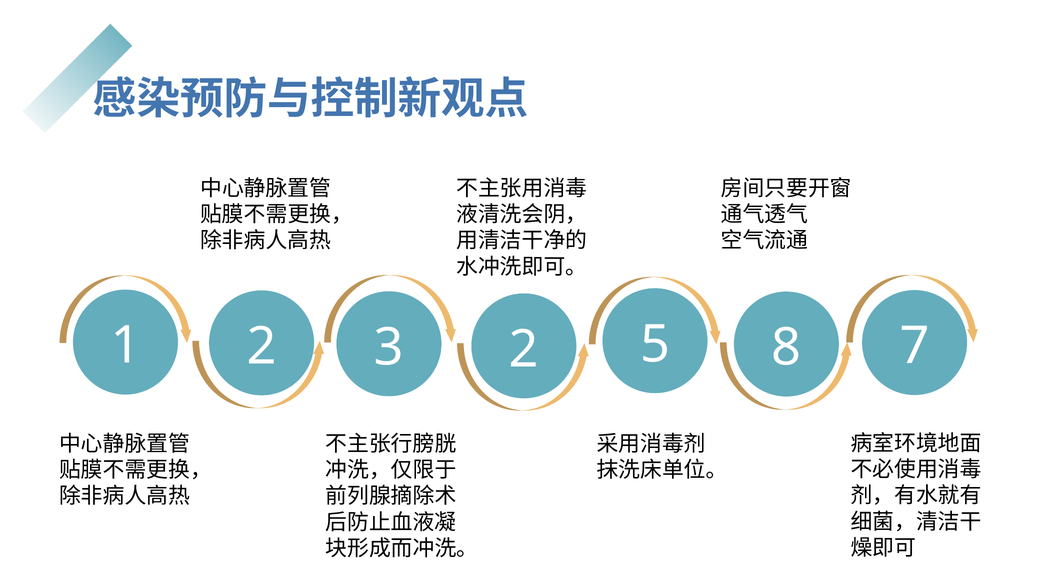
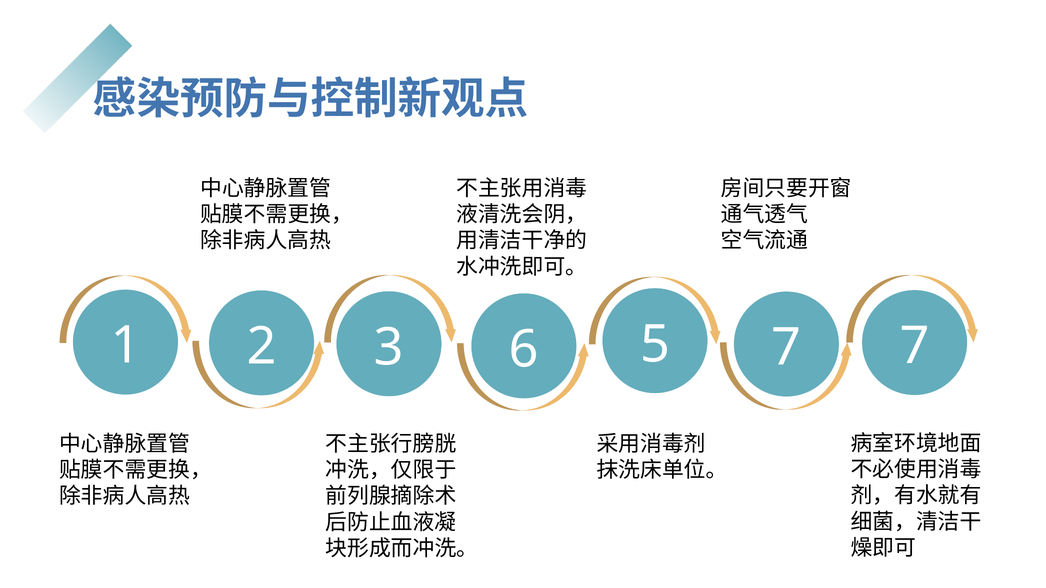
1 2: 2 -> 6 (524, 350)
5 8: 8 -> 7 (786, 348)
